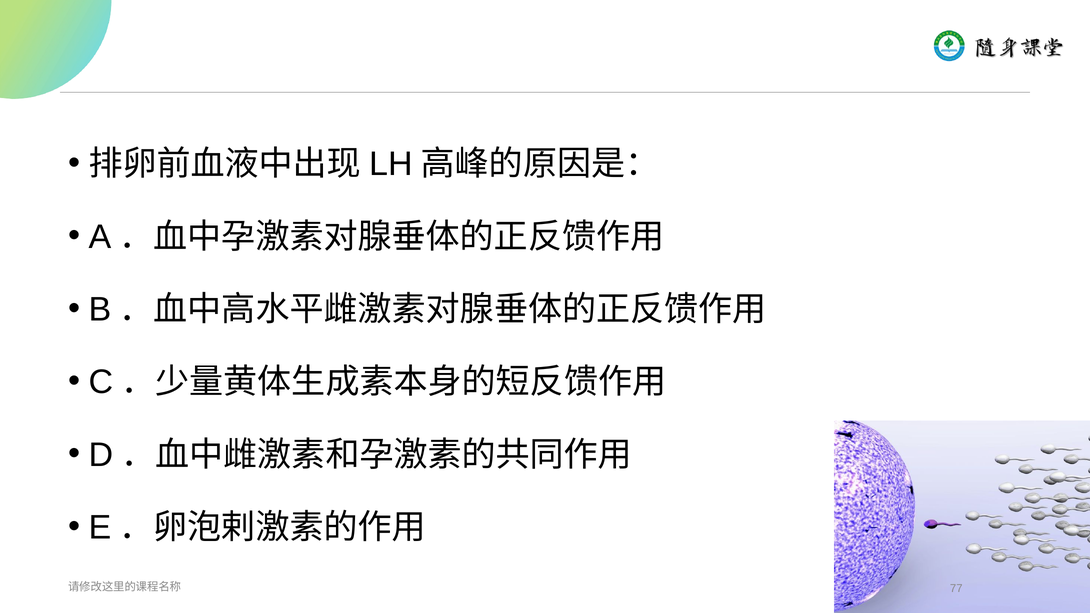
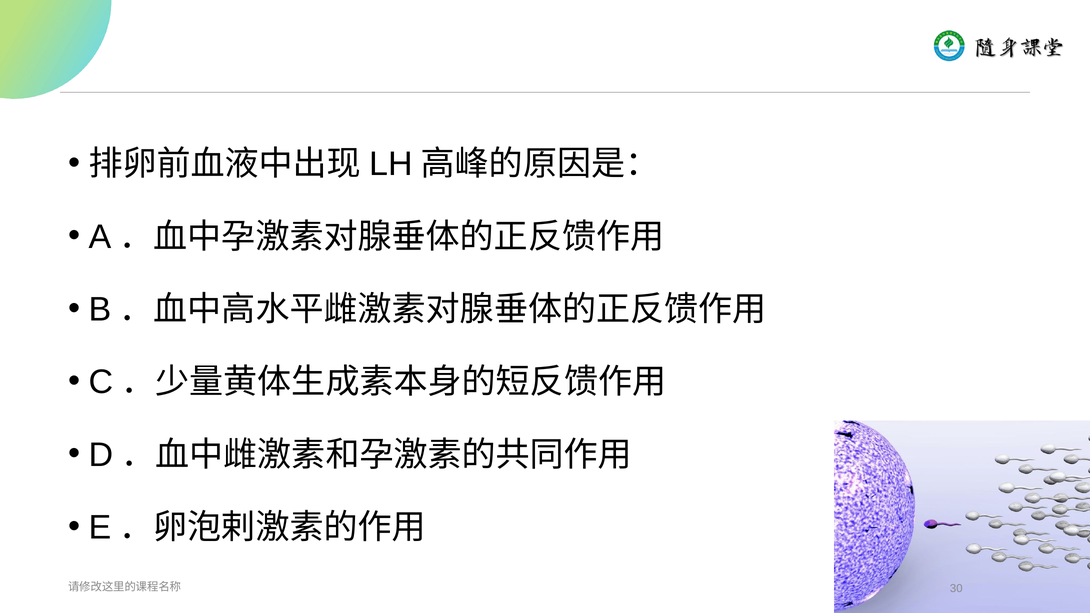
77: 77 -> 30 (956, 589)
